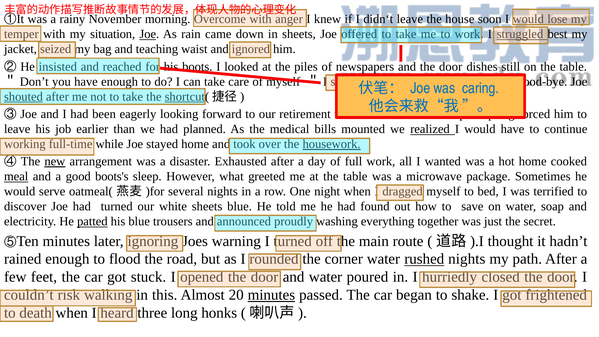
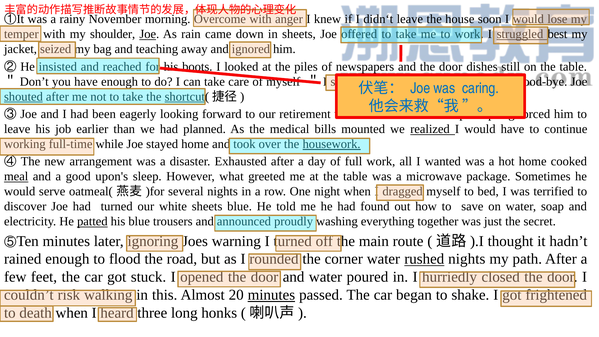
situation: situation -> shoulder (113, 34)
waist: waist -> away (194, 49)
new underline: present -> none (55, 161)
boots's: boots's -> upon's (112, 176)
